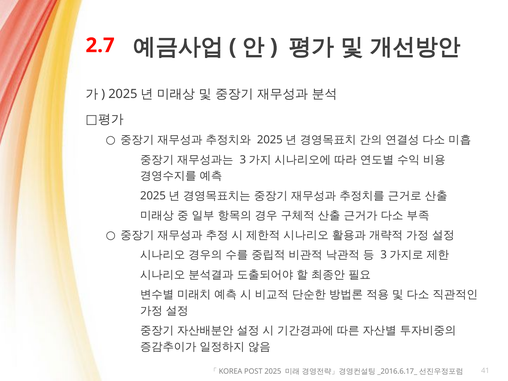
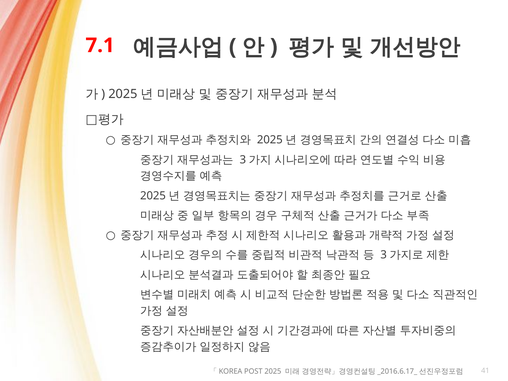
2.7: 2.7 -> 7.1 (100, 45)
